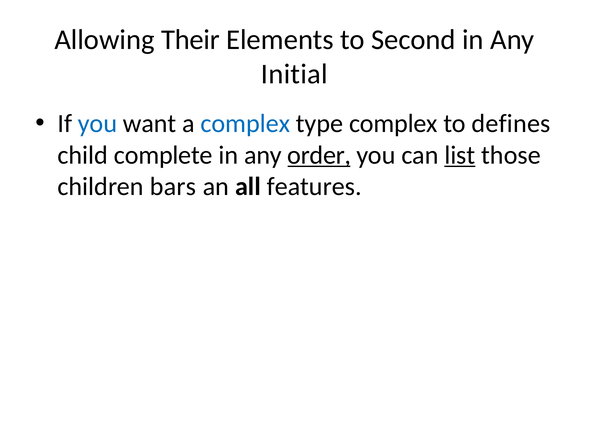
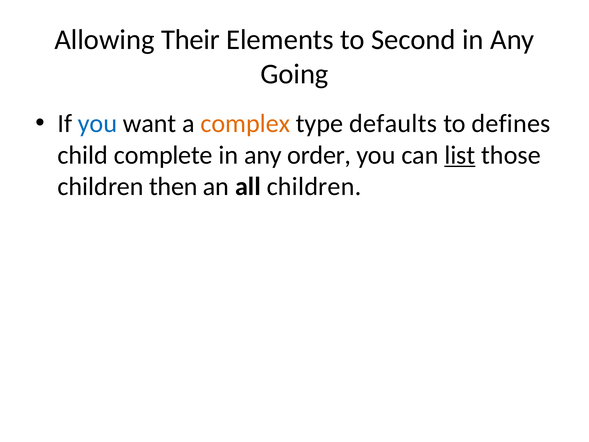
Initial: Initial -> Going (295, 74)
complex colour: blue -> orange (245, 124)
type complex: complex -> defaults (393, 124)
order underline: present -> none (319, 155)
bars: bars -> then (173, 186)
all features: features -> children (314, 186)
